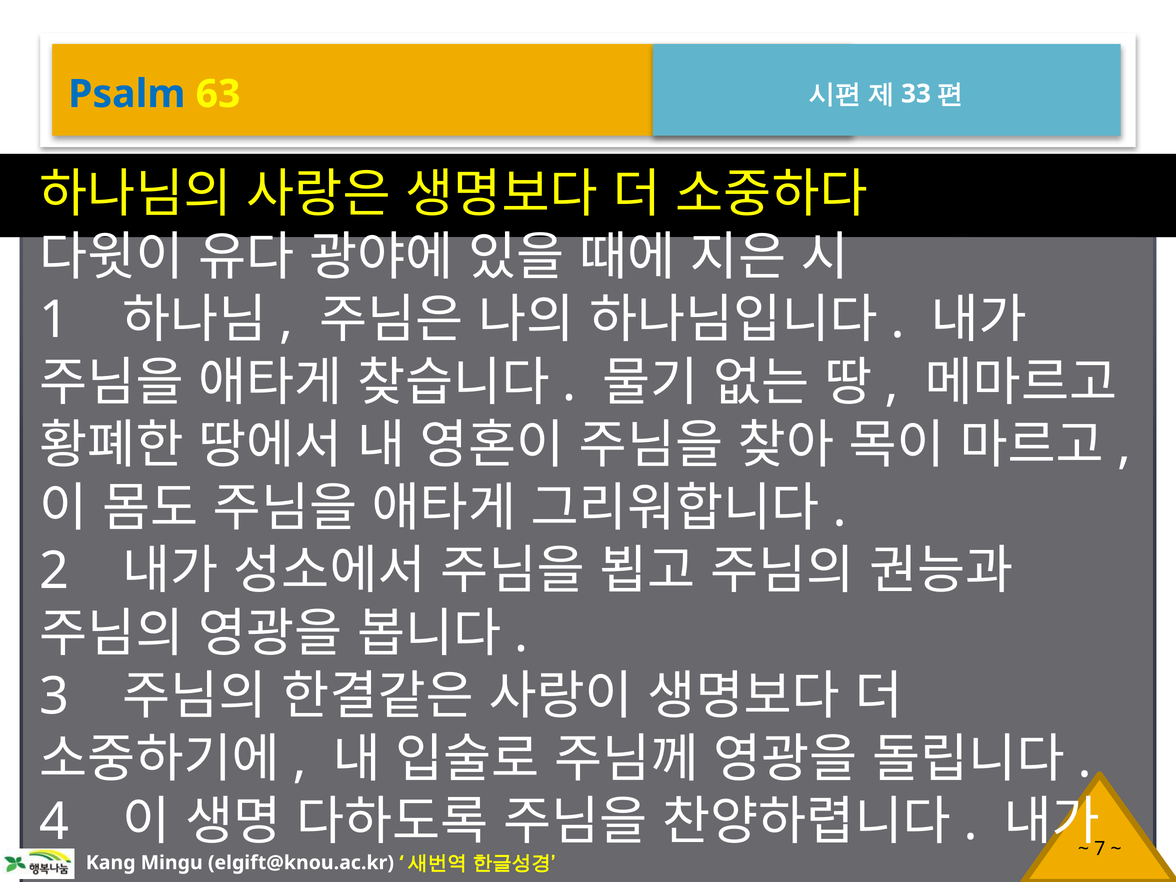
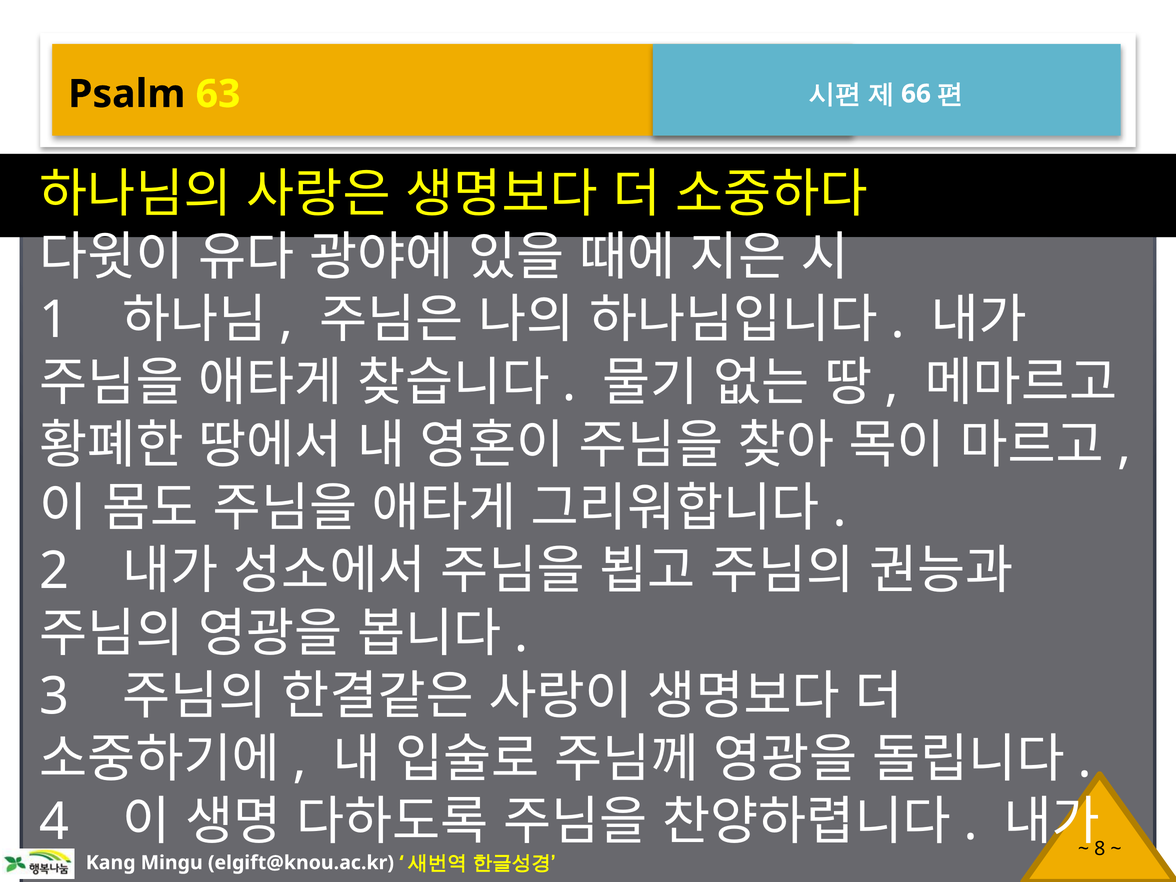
Psalm colour: blue -> black (127, 94)
33: 33 -> 66 (916, 94)
7: 7 -> 8 (1100, 849)
